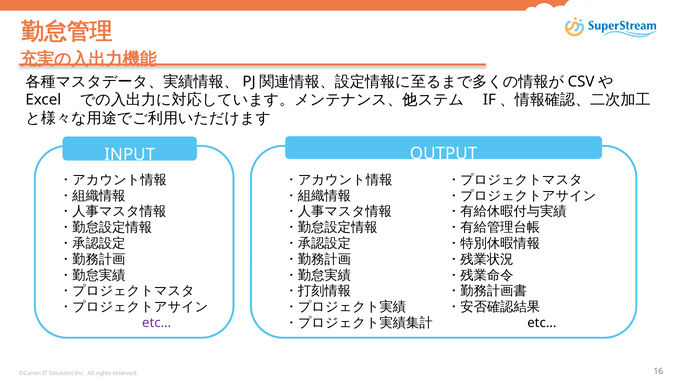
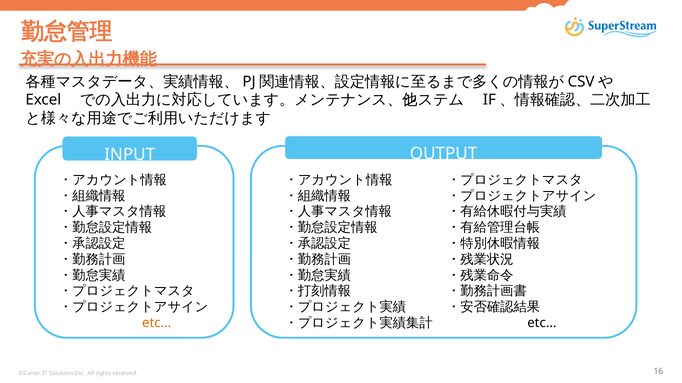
etc… colour: purple -> orange (157, 323)
